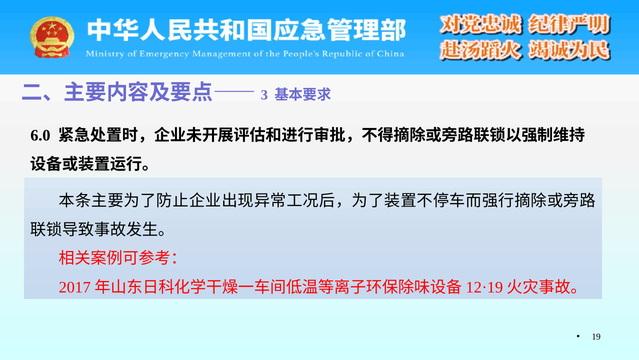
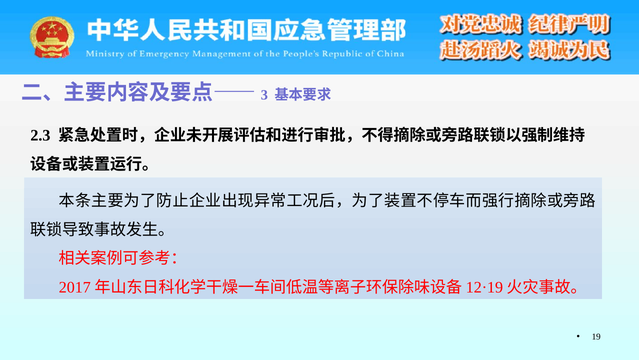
6.0: 6.0 -> 2.3 (40, 136)
